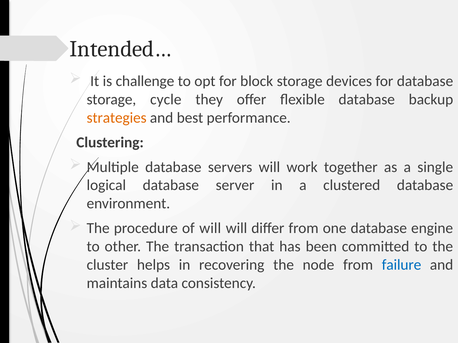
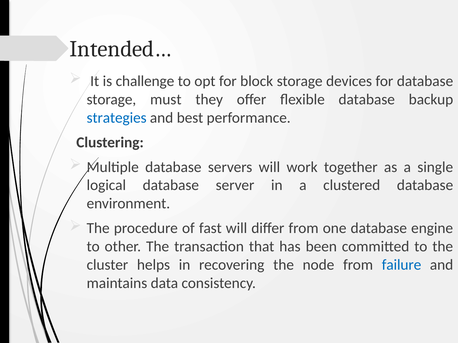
cycle: cycle -> must (166, 100)
strategies colour: orange -> blue (117, 118)
of will: will -> fast (210, 229)
